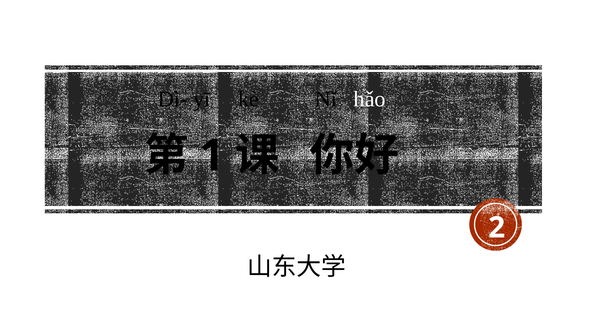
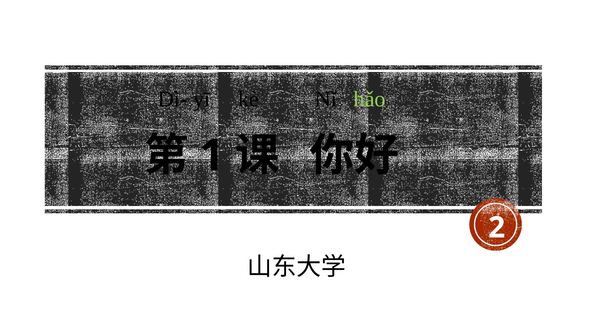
hǎo colour: white -> light green (370, 99)
